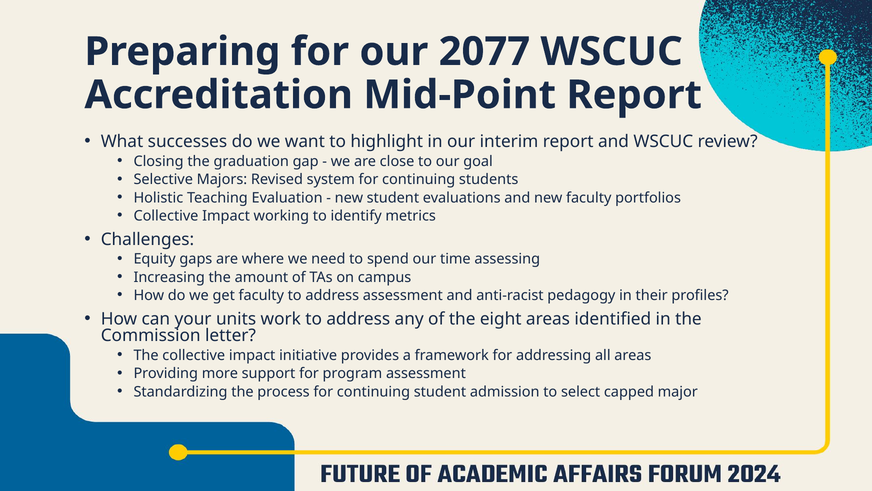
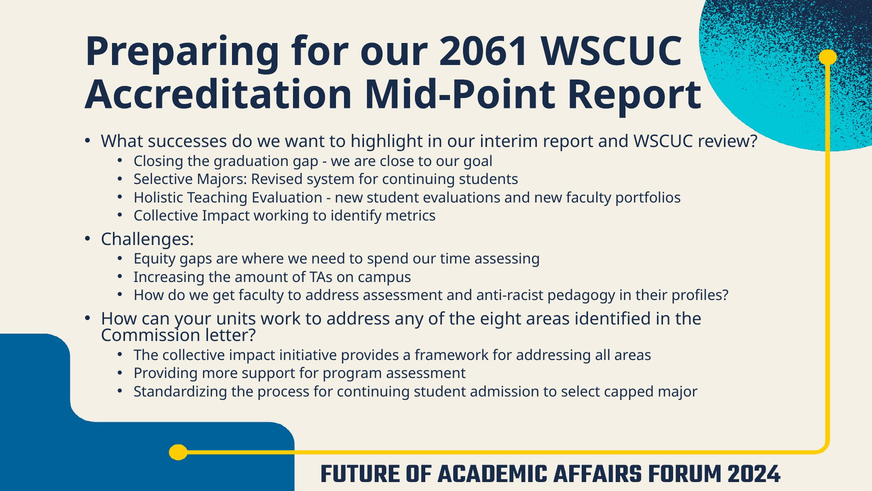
2077: 2077 -> 2061 (484, 52)
